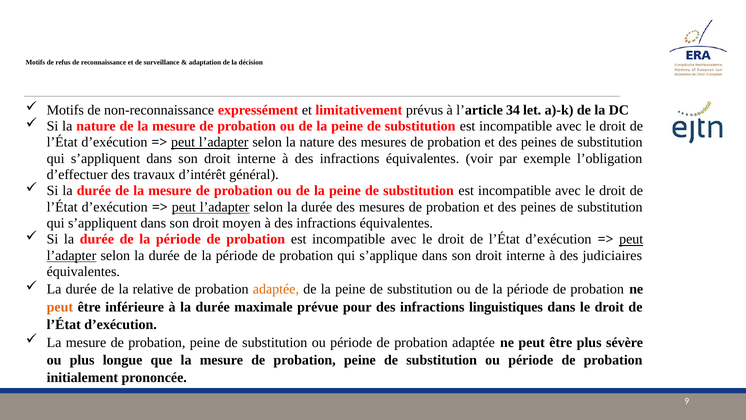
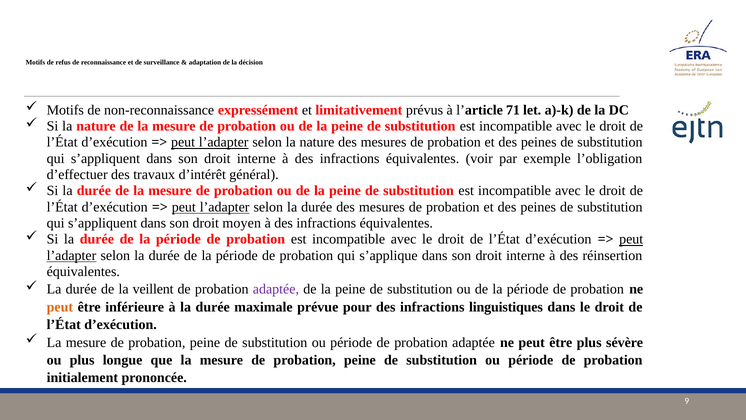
34: 34 -> 71 (513, 110)
judiciaires: judiciaires -> réinsertion (612, 255)
relative: relative -> veillent (153, 289)
adaptée colour: orange -> purple (276, 289)
